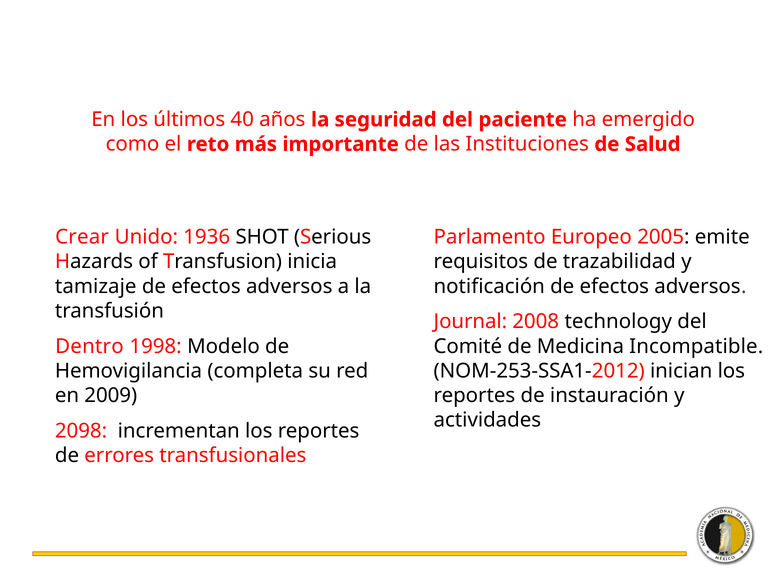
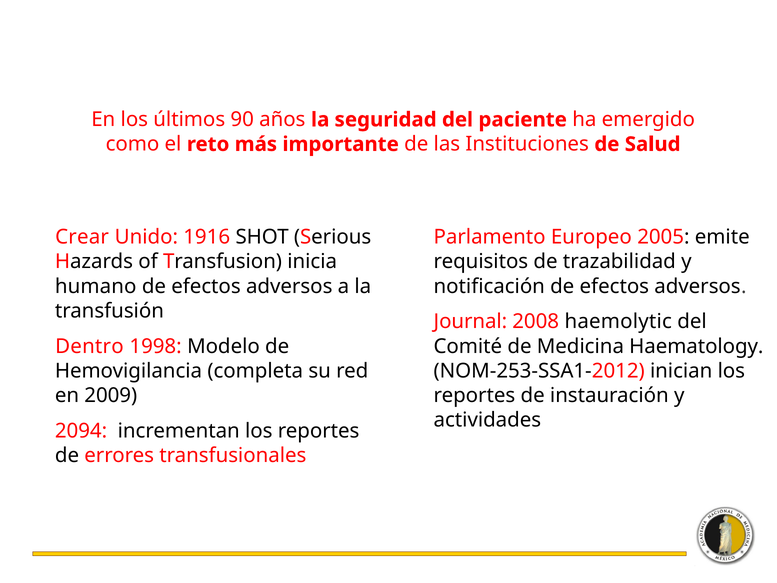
40: 40 -> 90 (242, 120)
1936: 1936 -> 1916 (207, 237)
tamizaje: tamizaje -> humano (96, 286)
technology: technology -> haemolytic (618, 322)
Incompatible: Incompatible -> Haematology (696, 346)
2098: 2098 -> 2094 (81, 431)
